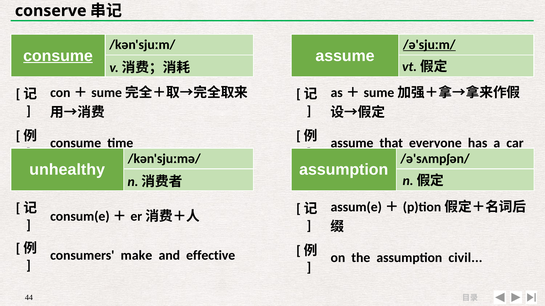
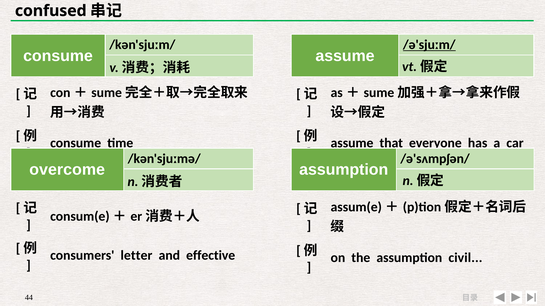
conserve: conserve -> confused (51, 11)
consume underline: present -> none (58, 56)
unhealthy: unhealthy -> overcome (67, 170)
make: make -> letter (136, 256)
